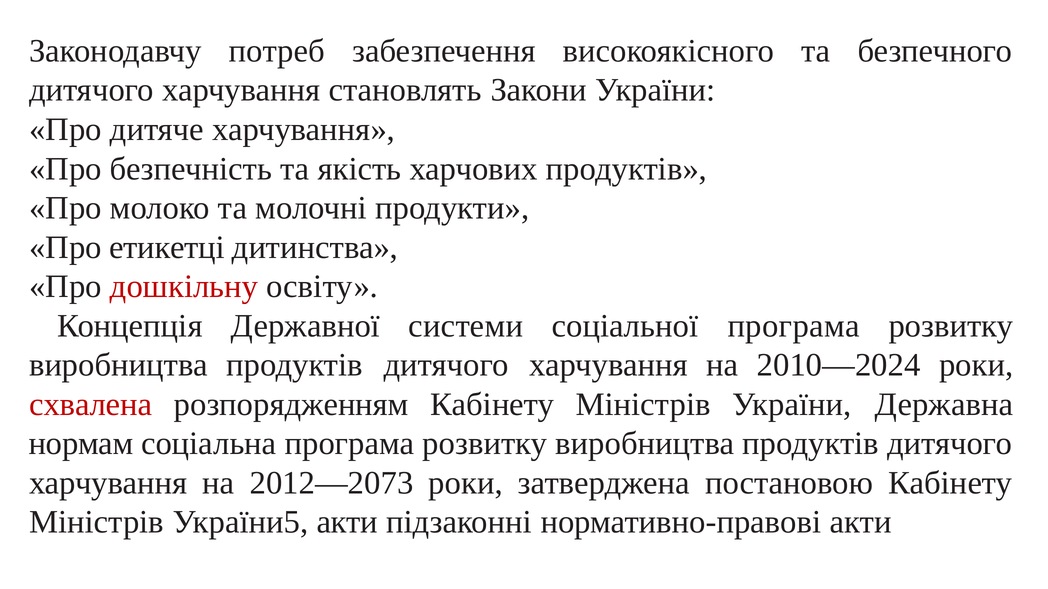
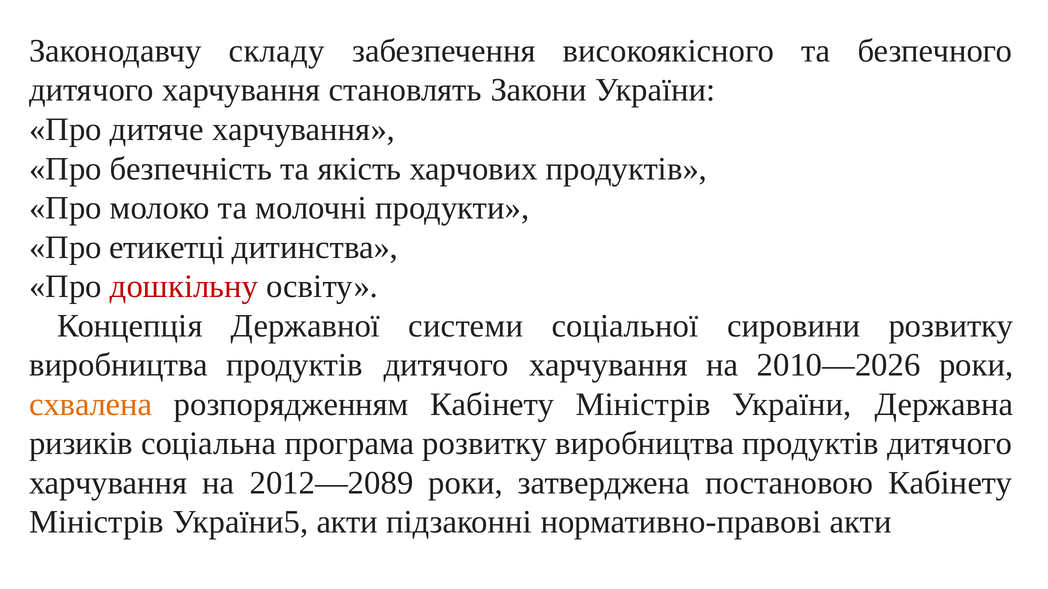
потреб: потреб -> складу (277, 51)
соціальної програма: програма -> сировини (794, 326)
2010—2024: 2010—2024 -> 2010—2026 (839, 365)
схвалена colour: red -> orange (91, 405)
нормам: нормам -> ризиків (81, 444)
2012—2073: 2012—2073 -> 2012—2089 (332, 483)
